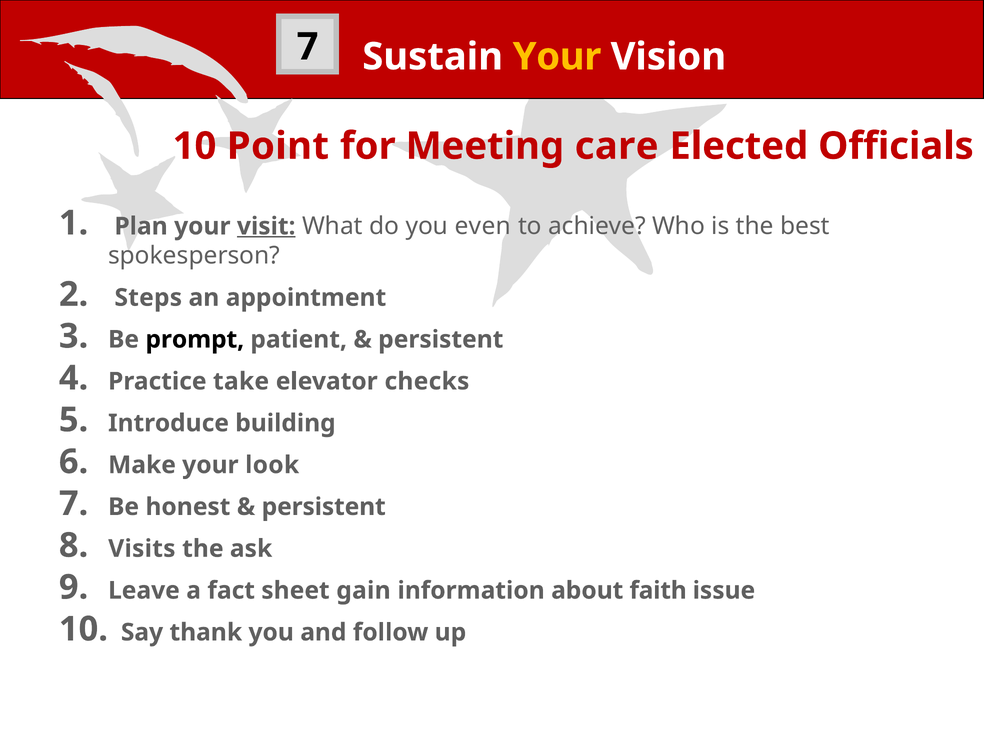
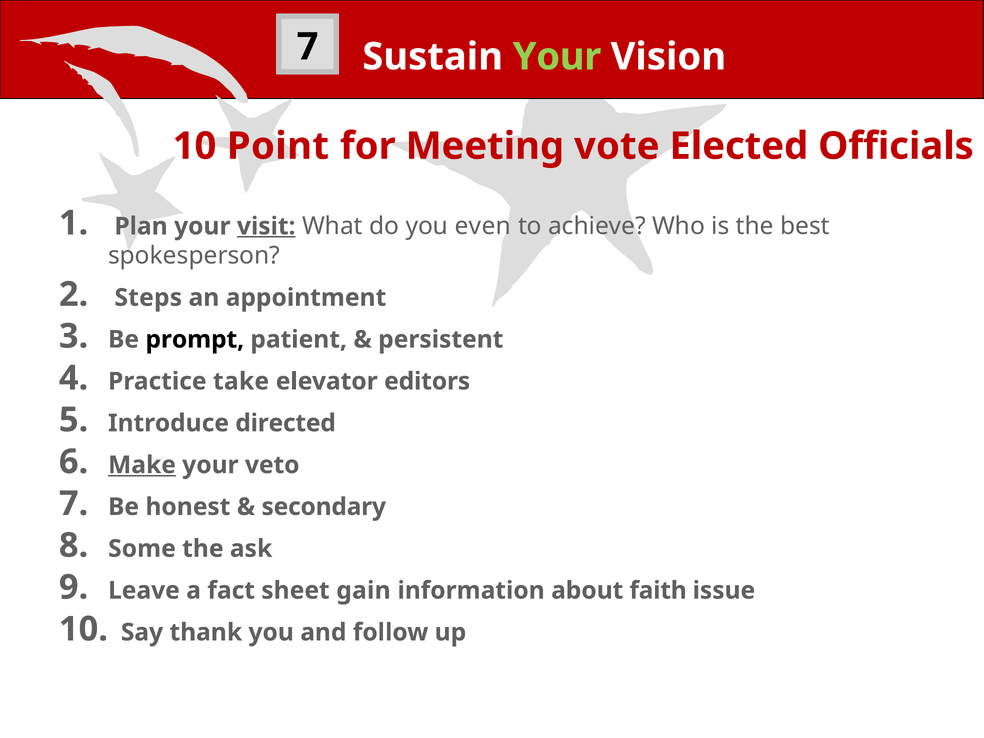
Your colour: yellow -> light green (557, 57)
care: care -> vote (617, 146)
checks: checks -> editors (427, 381)
building: building -> directed (286, 423)
Make underline: none -> present (142, 465)
look: look -> veto (272, 465)
persistent: persistent -> secondary (324, 507)
Visits: Visits -> Some (142, 549)
